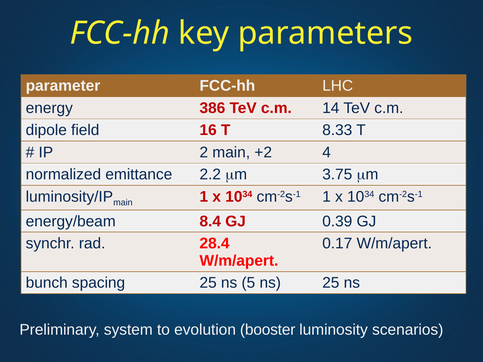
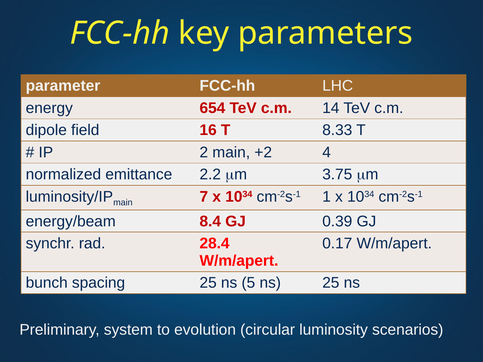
386: 386 -> 654 (212, 108)
main 1: 1 -> 7 (204, 197)
booster: booster -> circular (268, 330)
